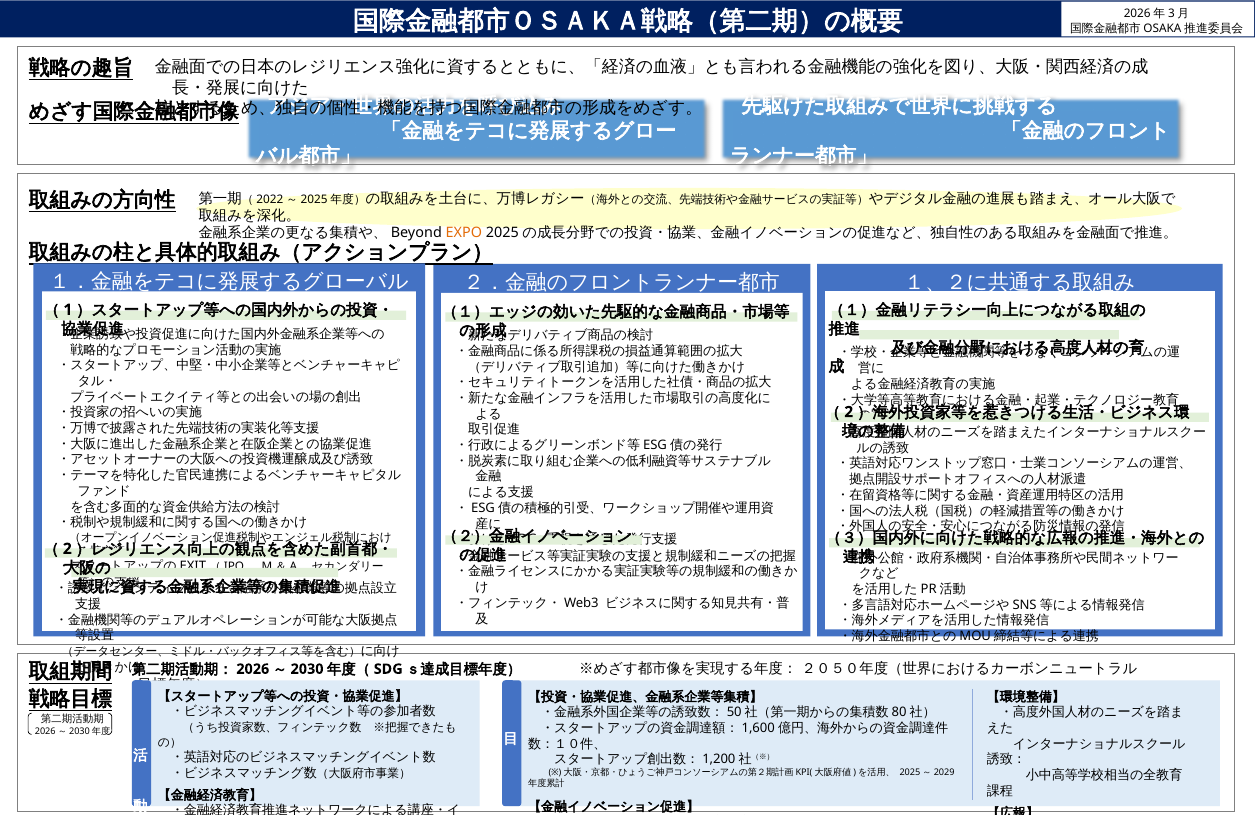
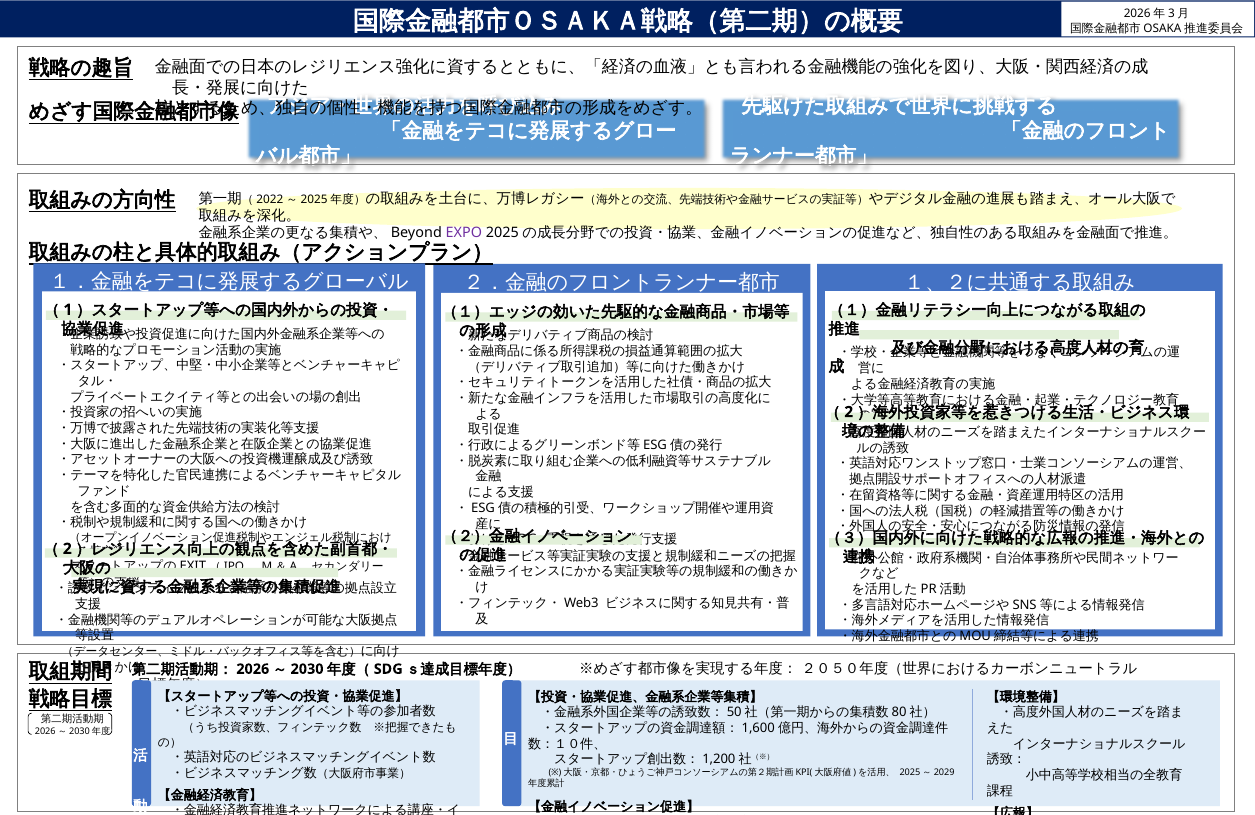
EXPO colour: orange -> purple (464, 233)
